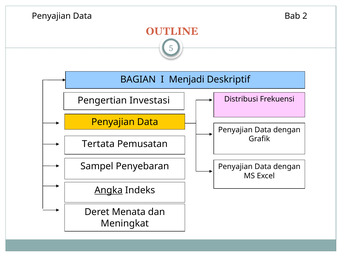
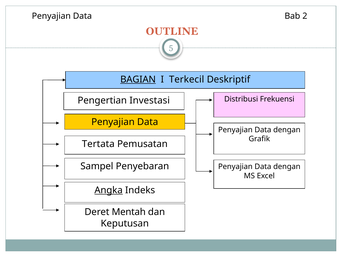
BAGIAN underline: none -> present (138, 79)
Menjadi: Menjadi -> Terkecil (187, 79)
Menata: Menata -> Mentah (129, 212)
Meningkat: Meningkat -> Keputusan (125, 223)
